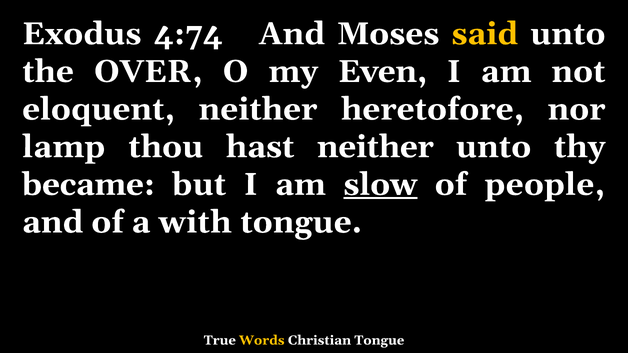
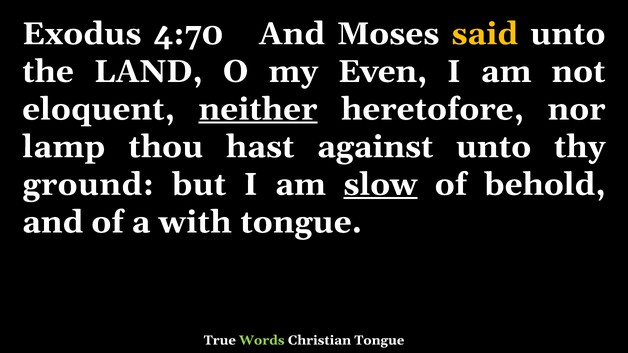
4:74: 4:74 -> 4:70 (188, 34)
OVER: OVER -> LAND (148, 72)
neither underline: none -> present (258, 109)
hast neither: neither -> against (375, 147)
became: became -> ground (88, 185)
people: people -> behold (545, 185)
Words colour: yellow -> light green (262, 341)
